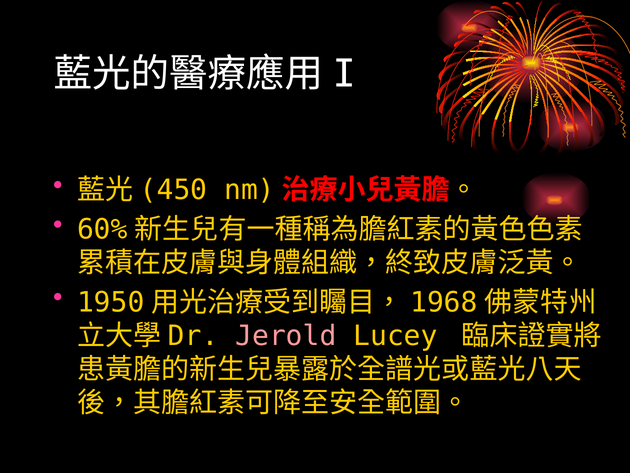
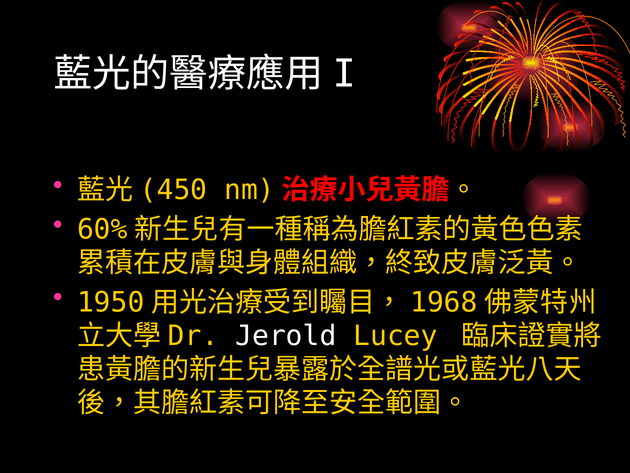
Jerold colour: pink -> white (286, 336)
